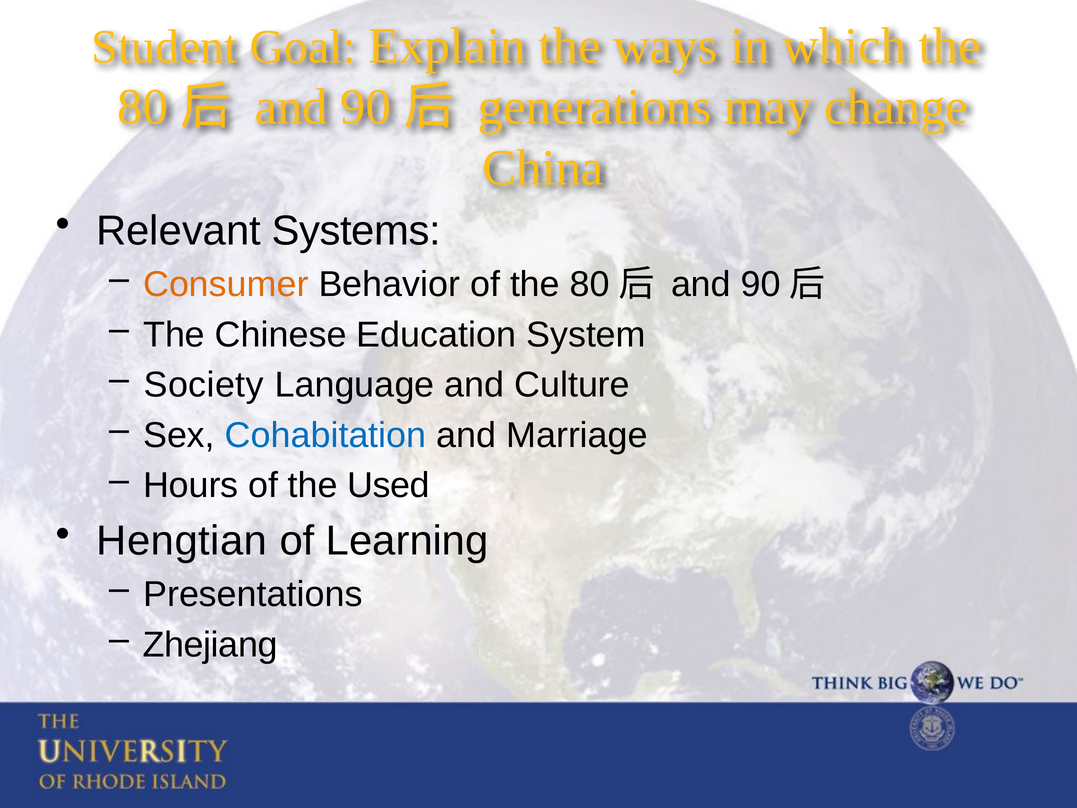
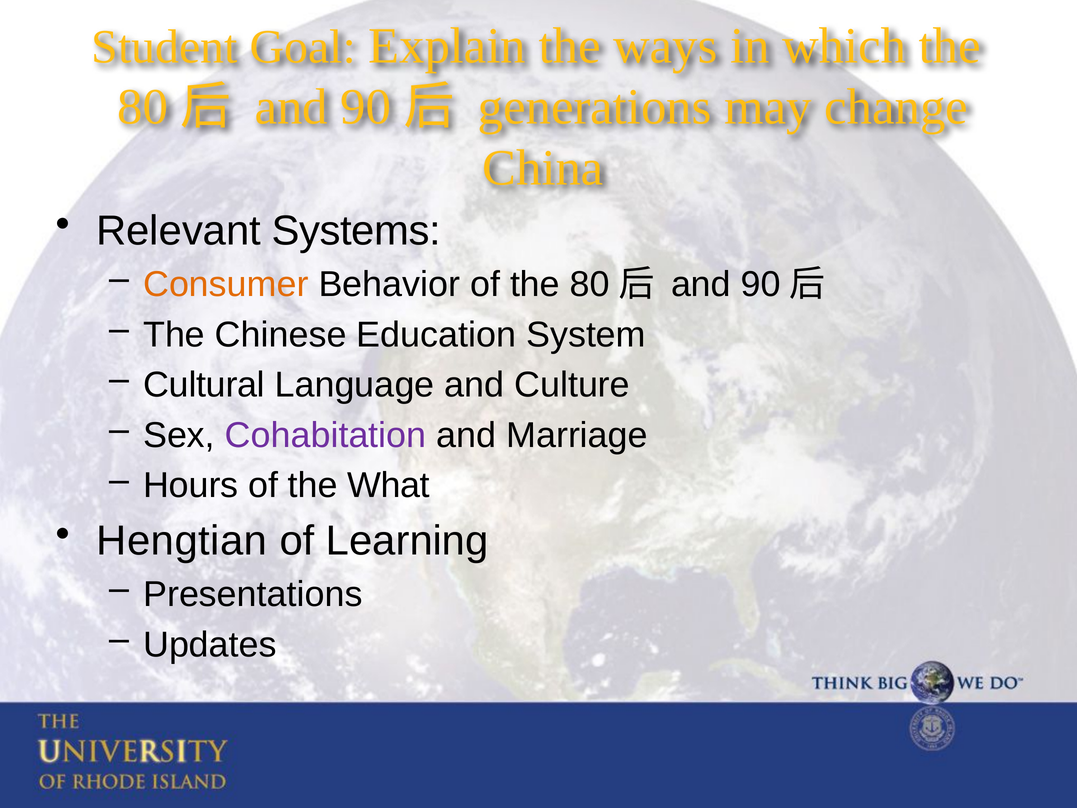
Society: Society -> Cultural (204, 385)
Cohabitation colour: blue -> purple (326, 435)
Used: Used -> What (389, 485)
Zhejiang: Zhejiang -> Updates (210, 645)
